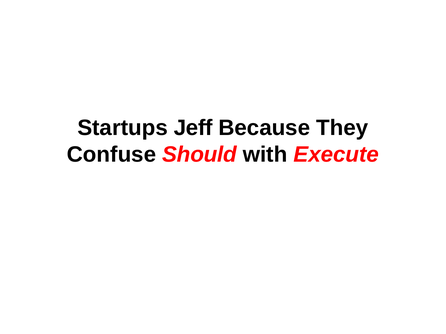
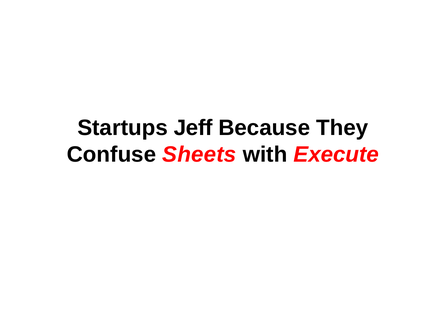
Should: Should -> Sheets (199, 155)
